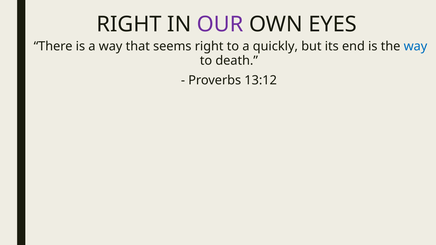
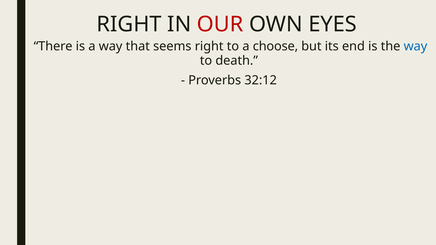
OUR colour: purple -> red (220, 24)
quickly: quickly -> choose (275, 46)
13:12: 13:12 -> 32:12 (261, 80)
